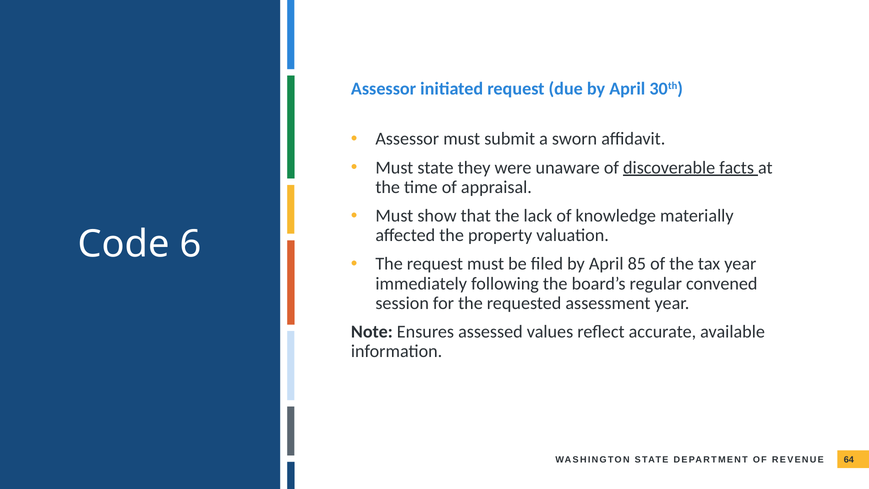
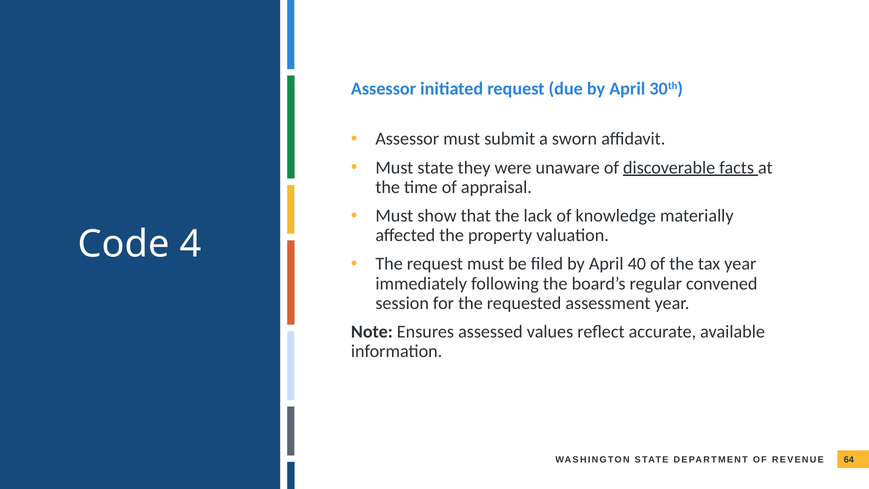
6: 6 -> 4 (190, 244)
85: 85 -> 40 (637, 264)
